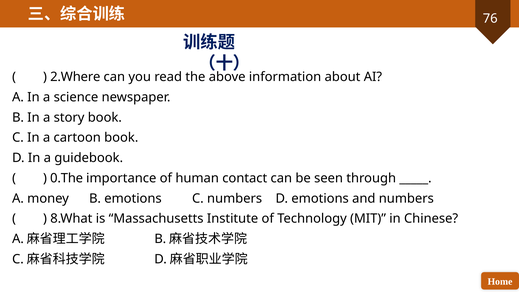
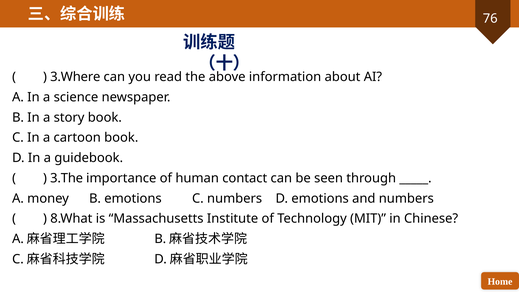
2.Where: 2.Where -> 3.Where (75, 77)
0.The: 0.The -> 3.The (67, 178)
